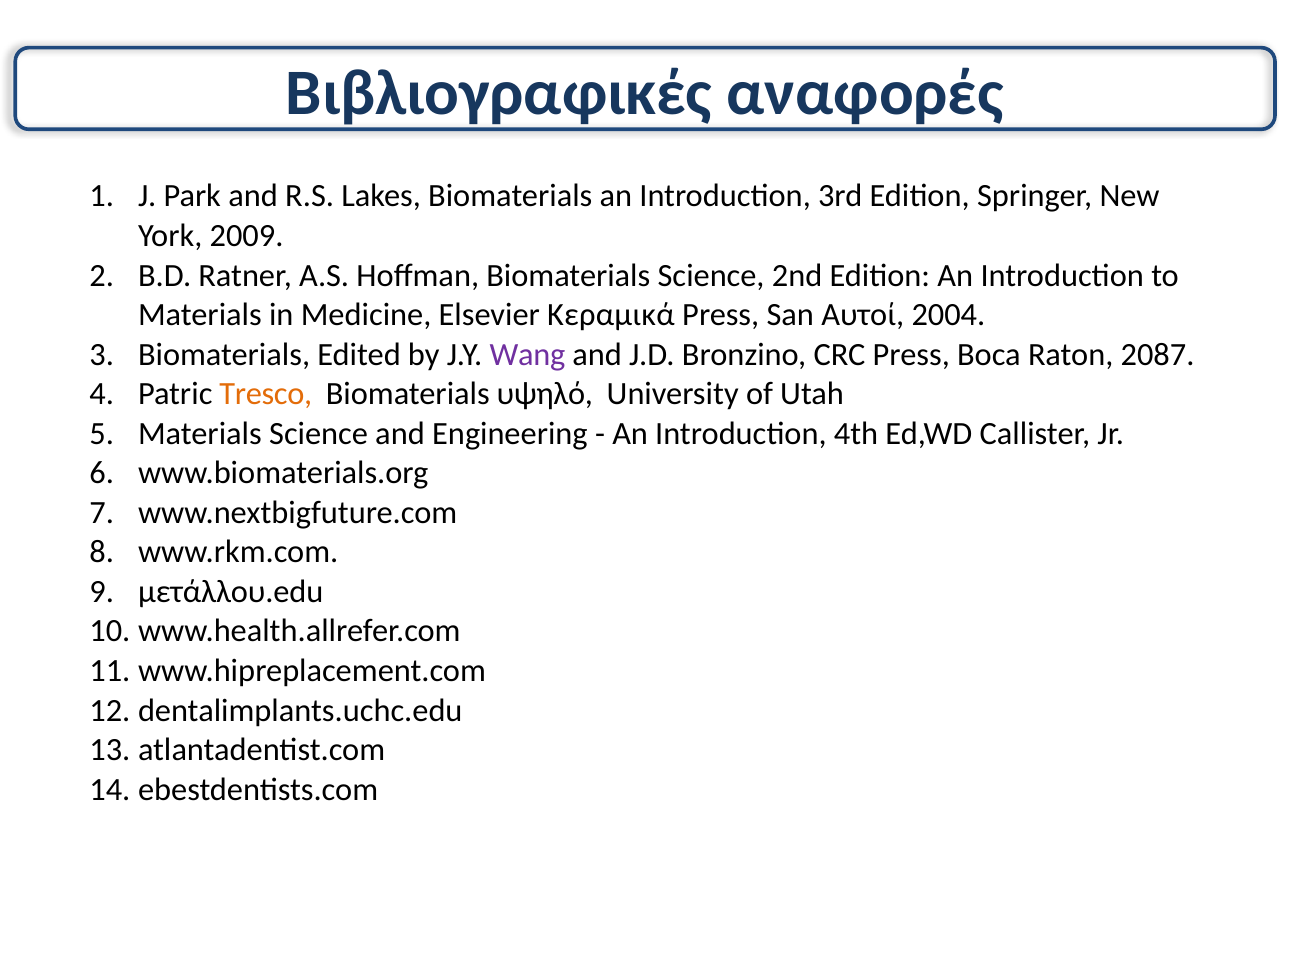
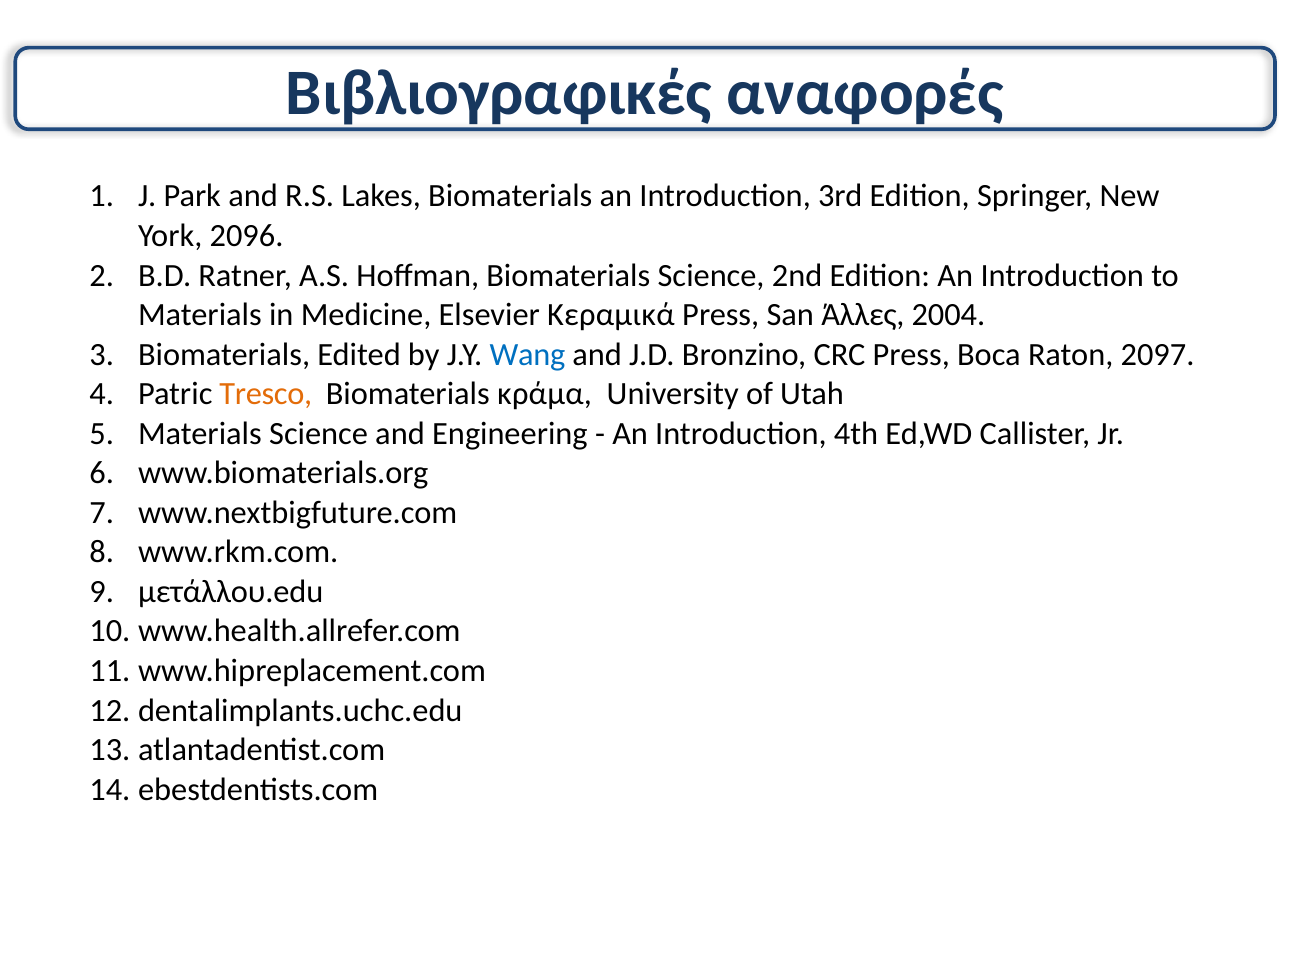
2009: 2009 -> 2096 (247, 236)
Αυτοί: Αυτοί -> Άλλες (863, 315)
Wang colour: purple -> blue (527, 354)
2087: 2087 -> 2097 (1158, 354)
υψηλό: υψηλό -> κράμα (545, 394)
